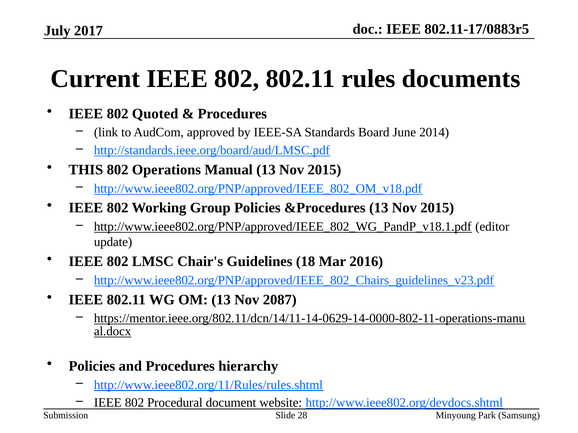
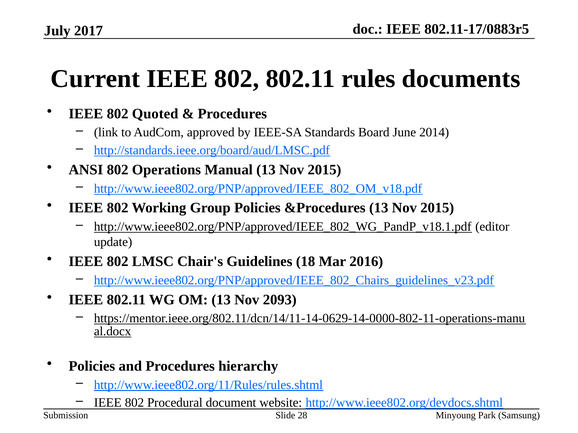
THIS: THIS -> ANSI (86, 170)
2087: 2087 -> 2093 (280, 300)
